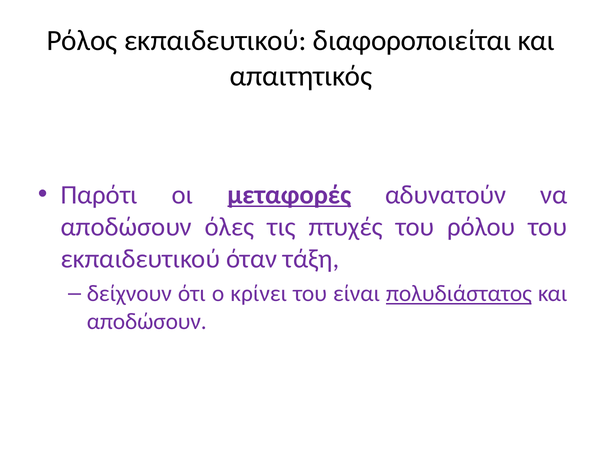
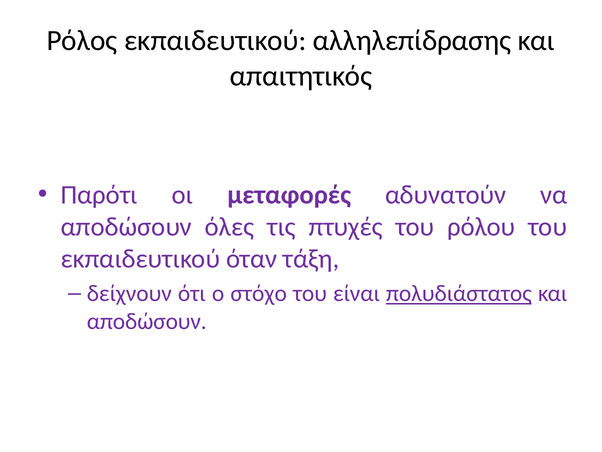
διαφοροποιείται: διαφοροποιείται -> αλληλεπίδρασης (412, 41)
μεταφορές underline: present -> none (289, 195)
κρίνει: κρίνει -> στόχο (259, 293)
